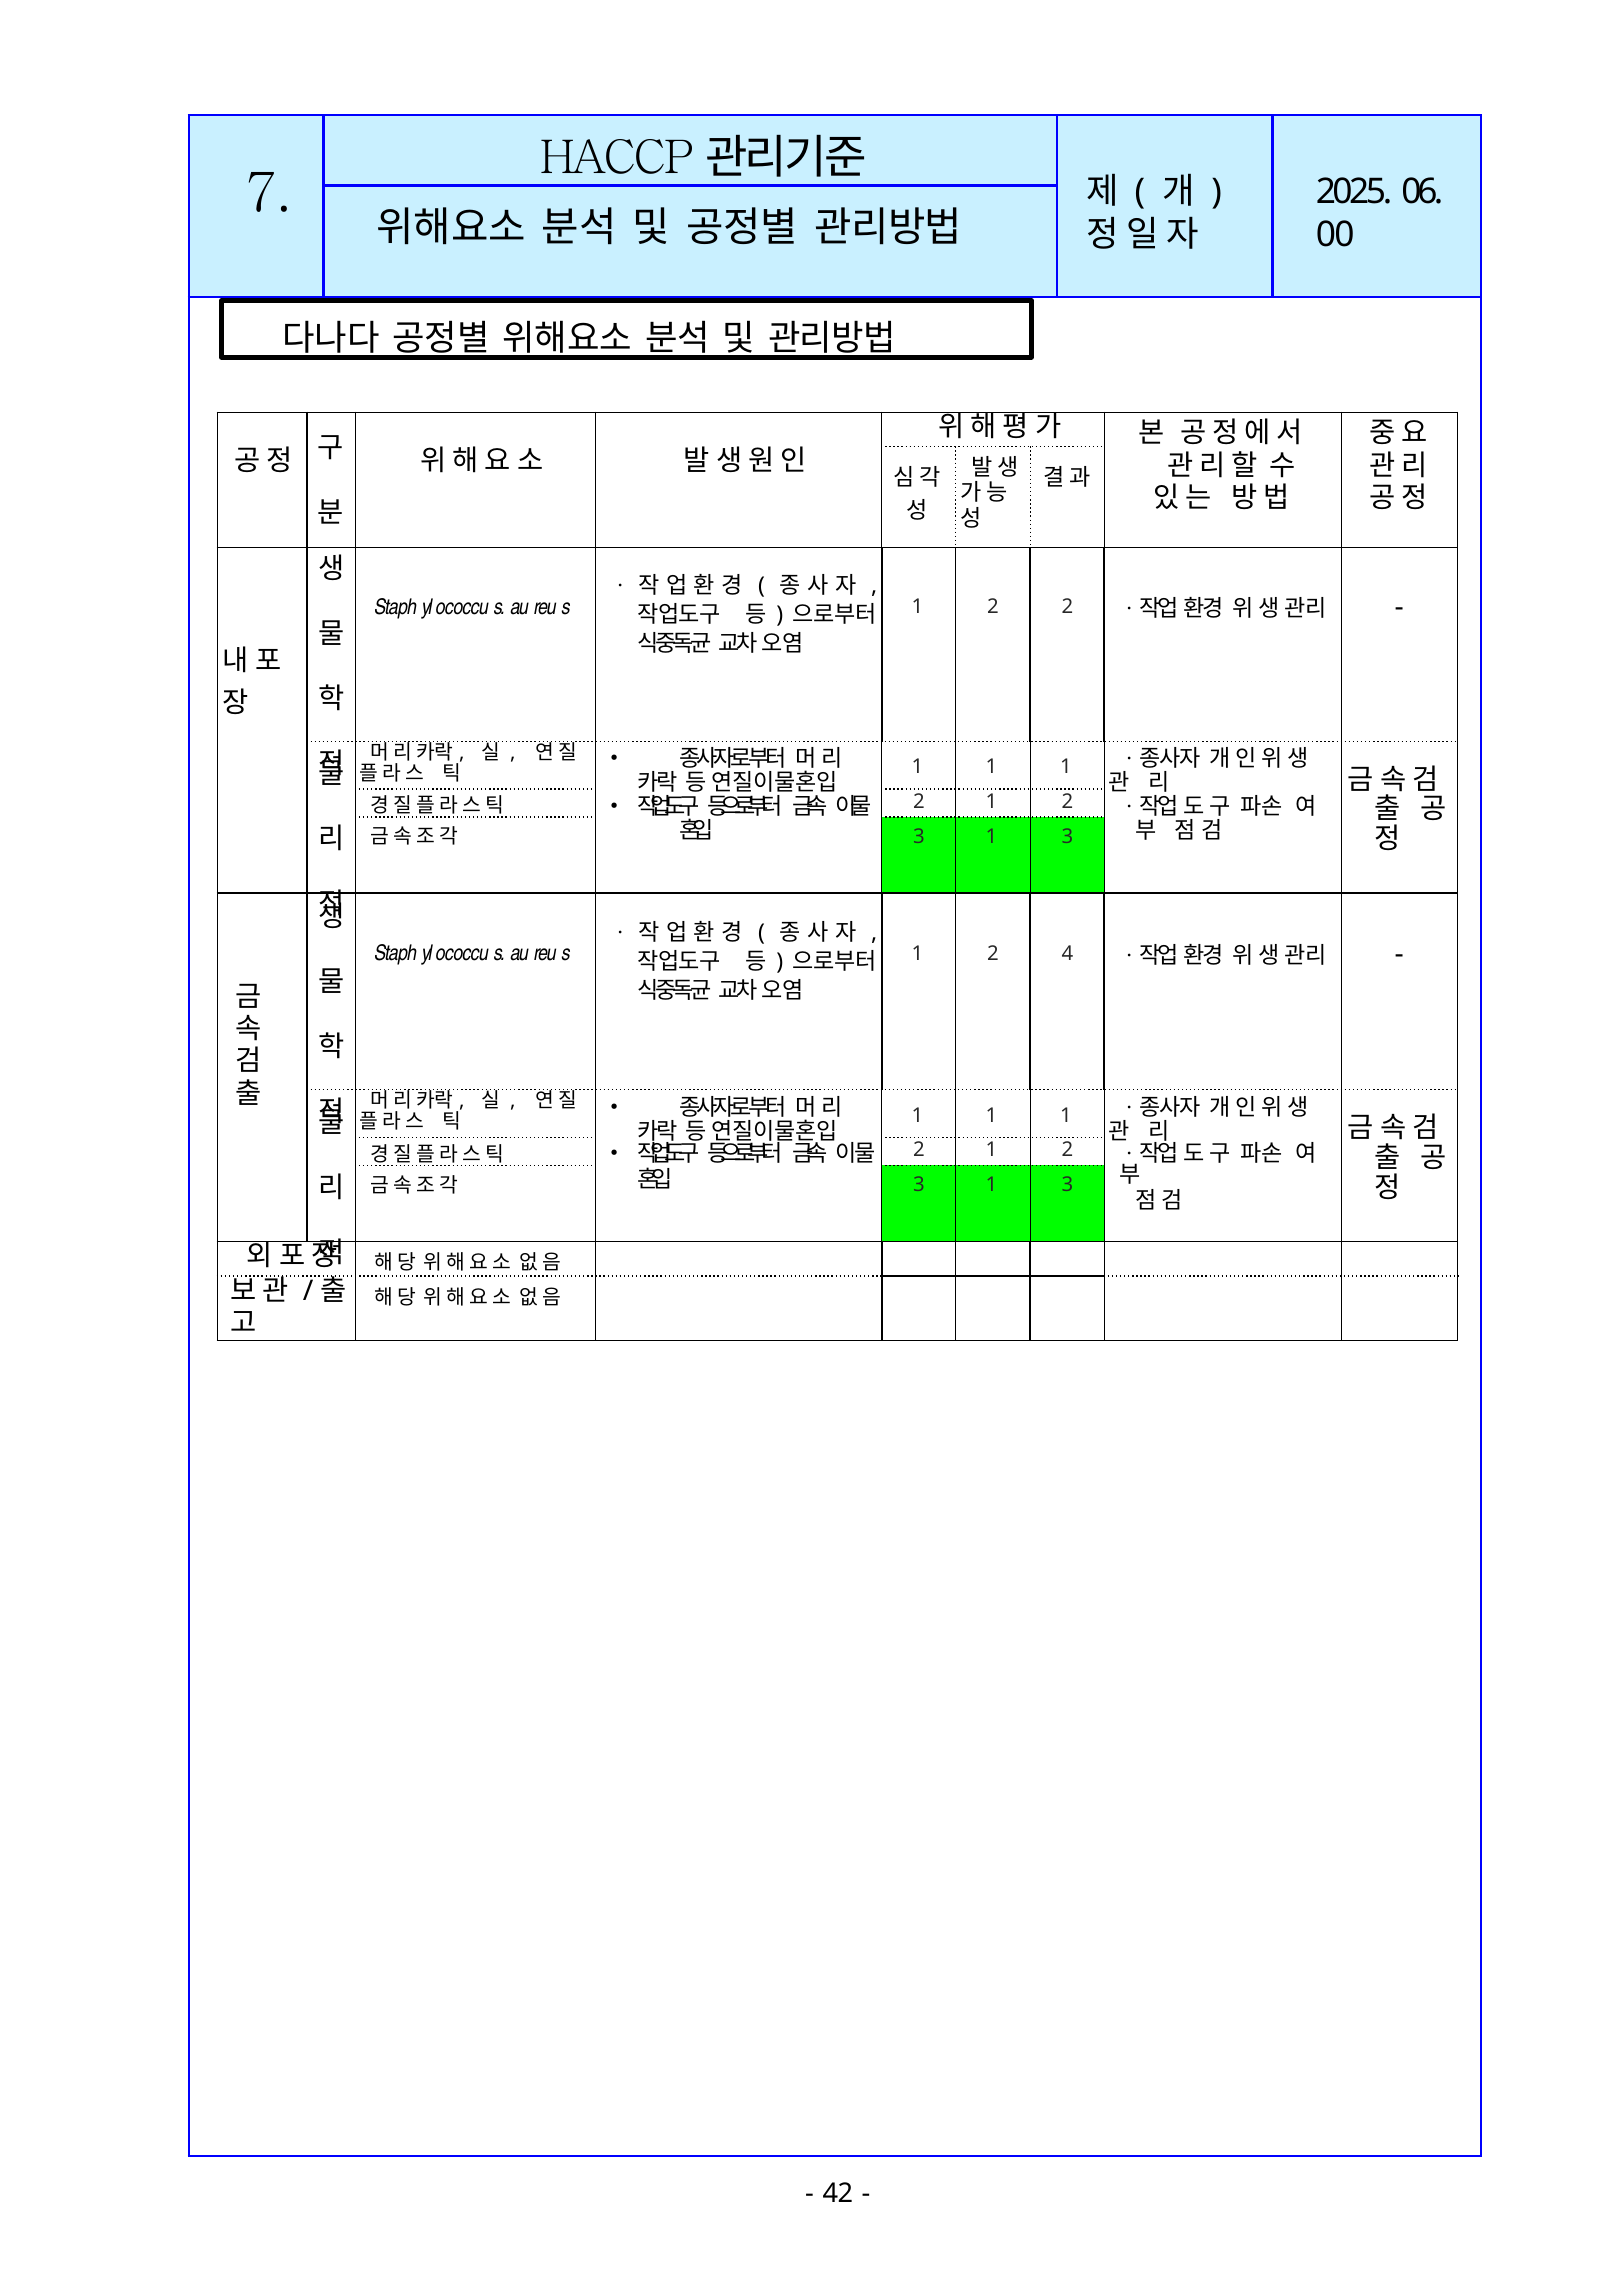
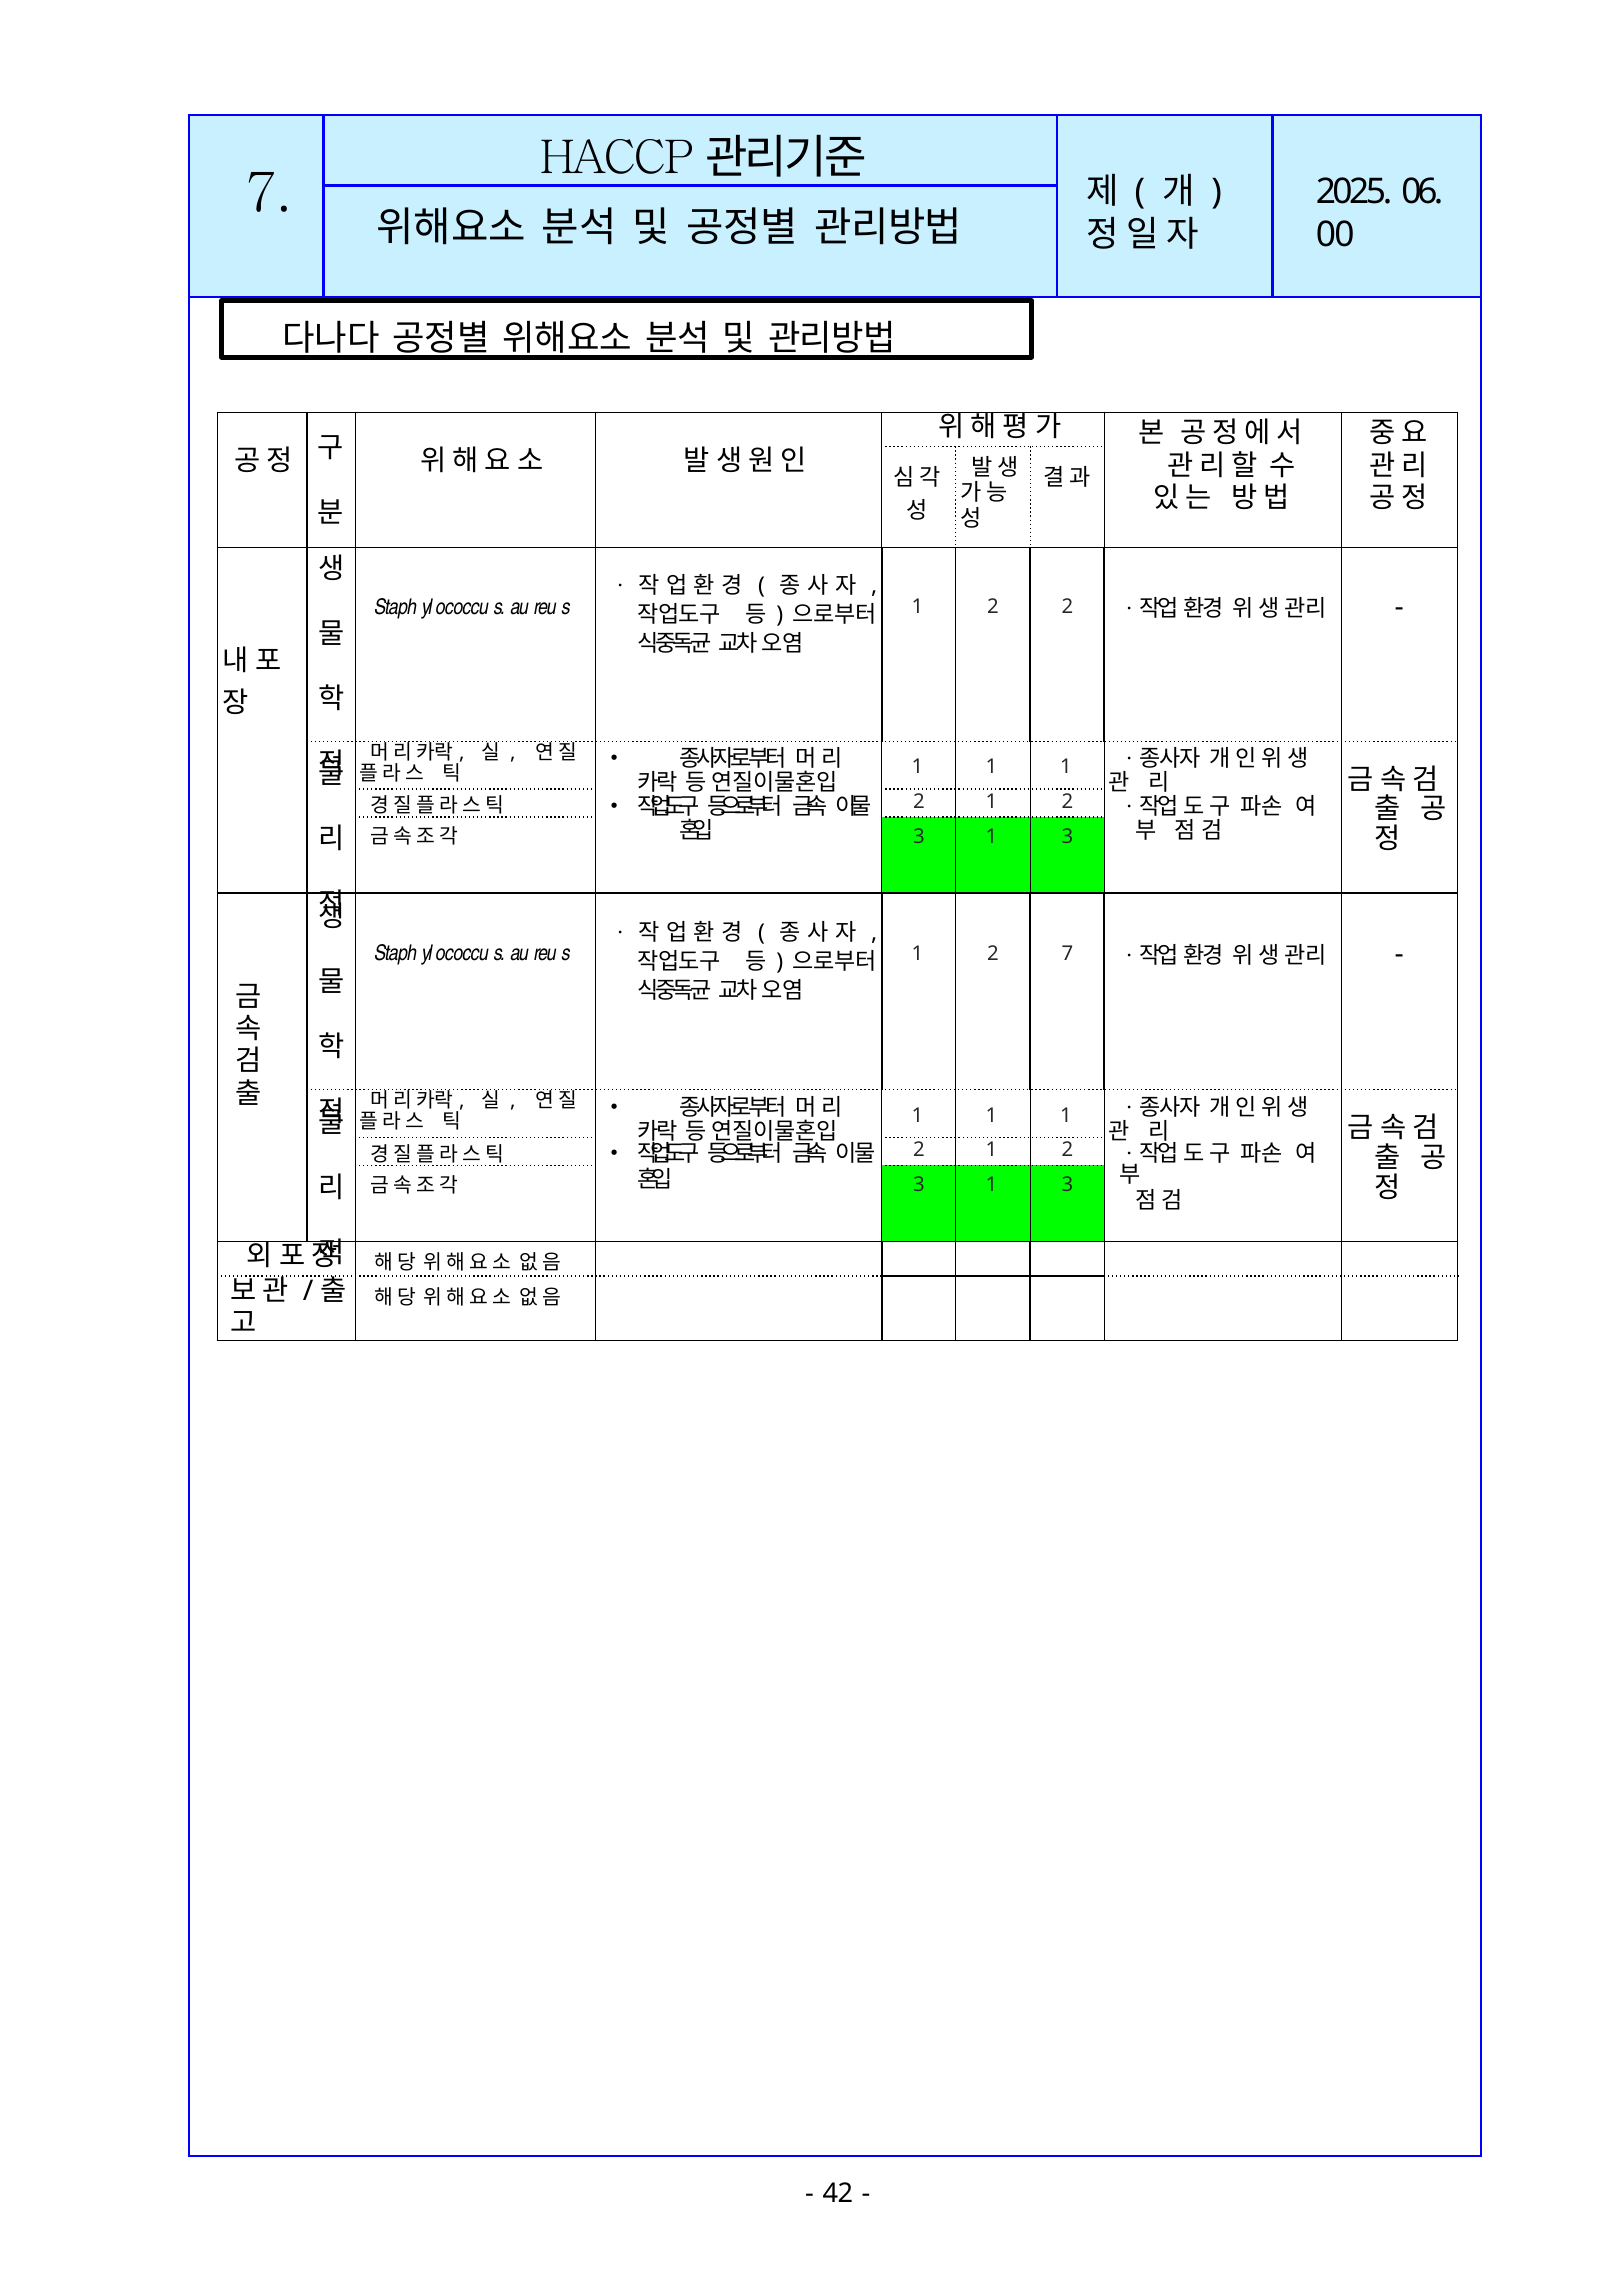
2 4: 4 -> 7 (1067, 953)
